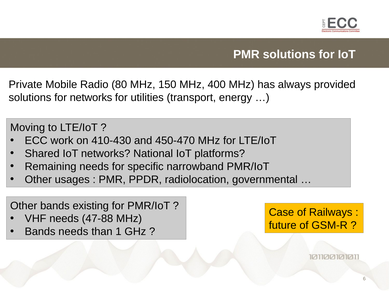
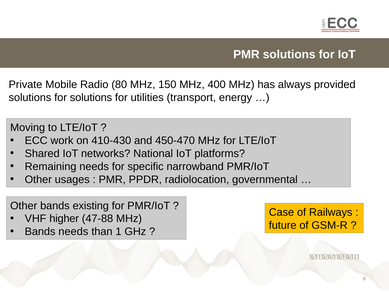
for networks: networks -> solutions (91, 98)
VHF needs: needs -> higher (64, 218)
